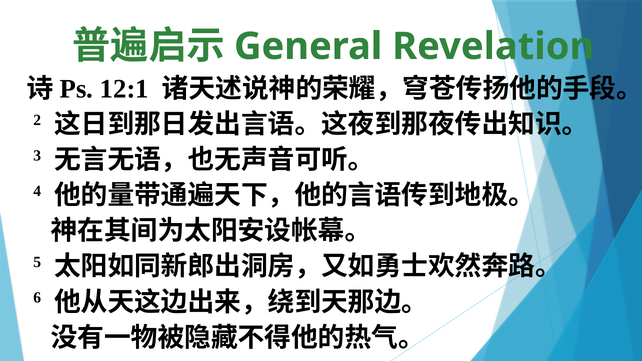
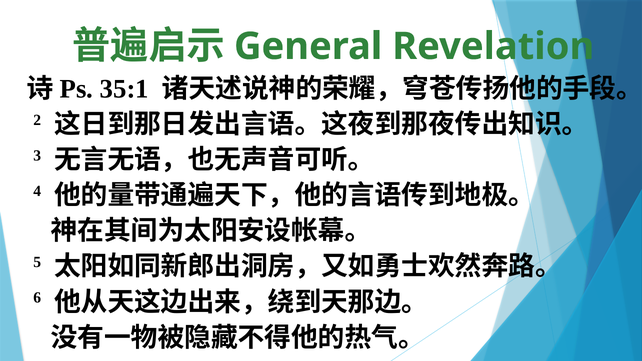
12:1: 12:1 -> 35:1 (124, 89)
